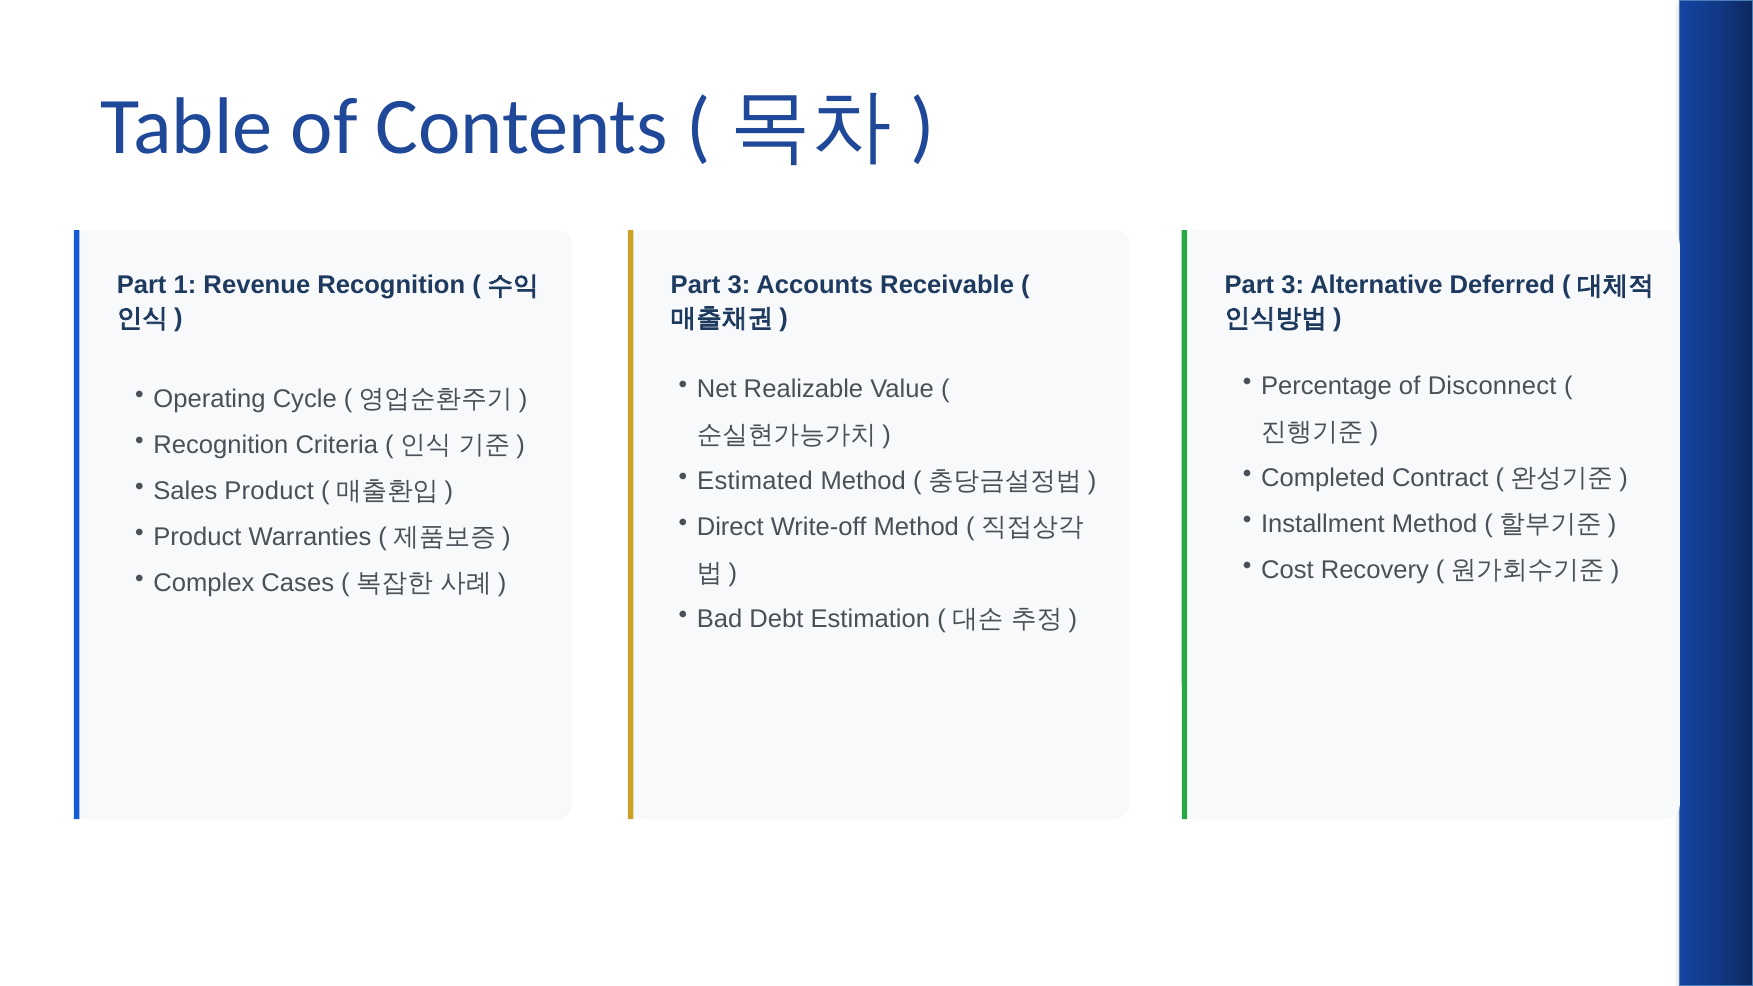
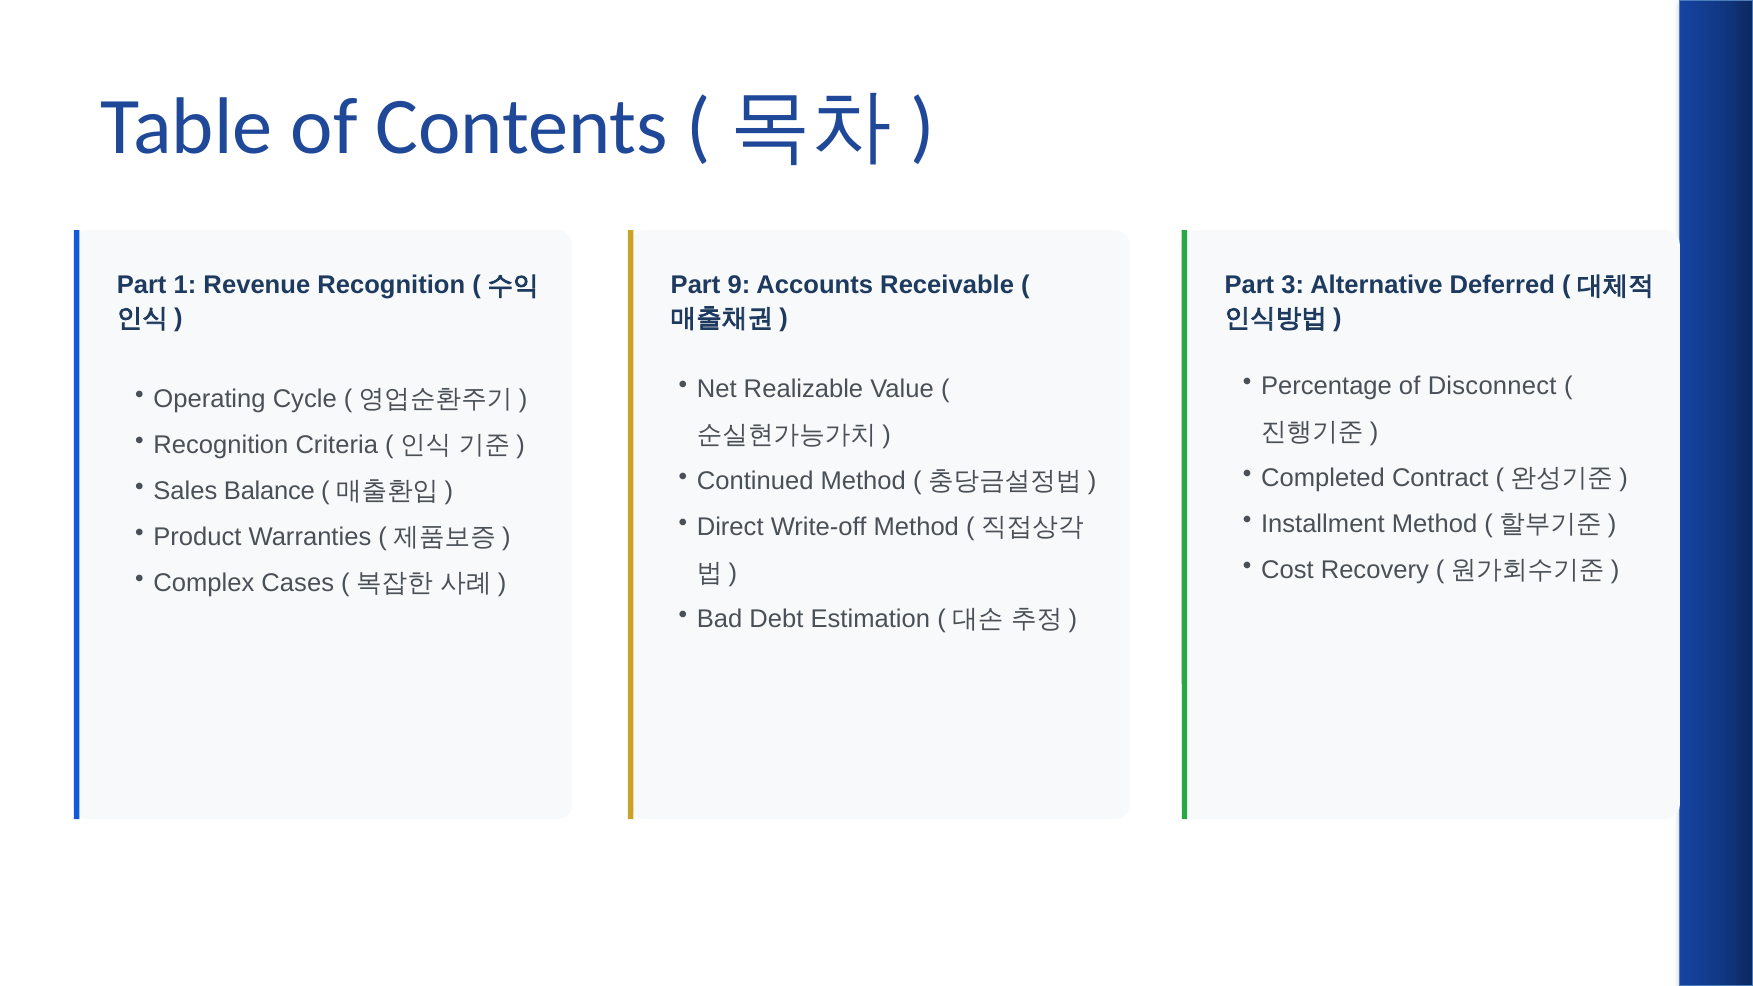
3: 3 -> 9 (739, 286)
Estimated: Estimated -> Continued (755, 481)
Sales Product: Product -> Balance (269, 491)
